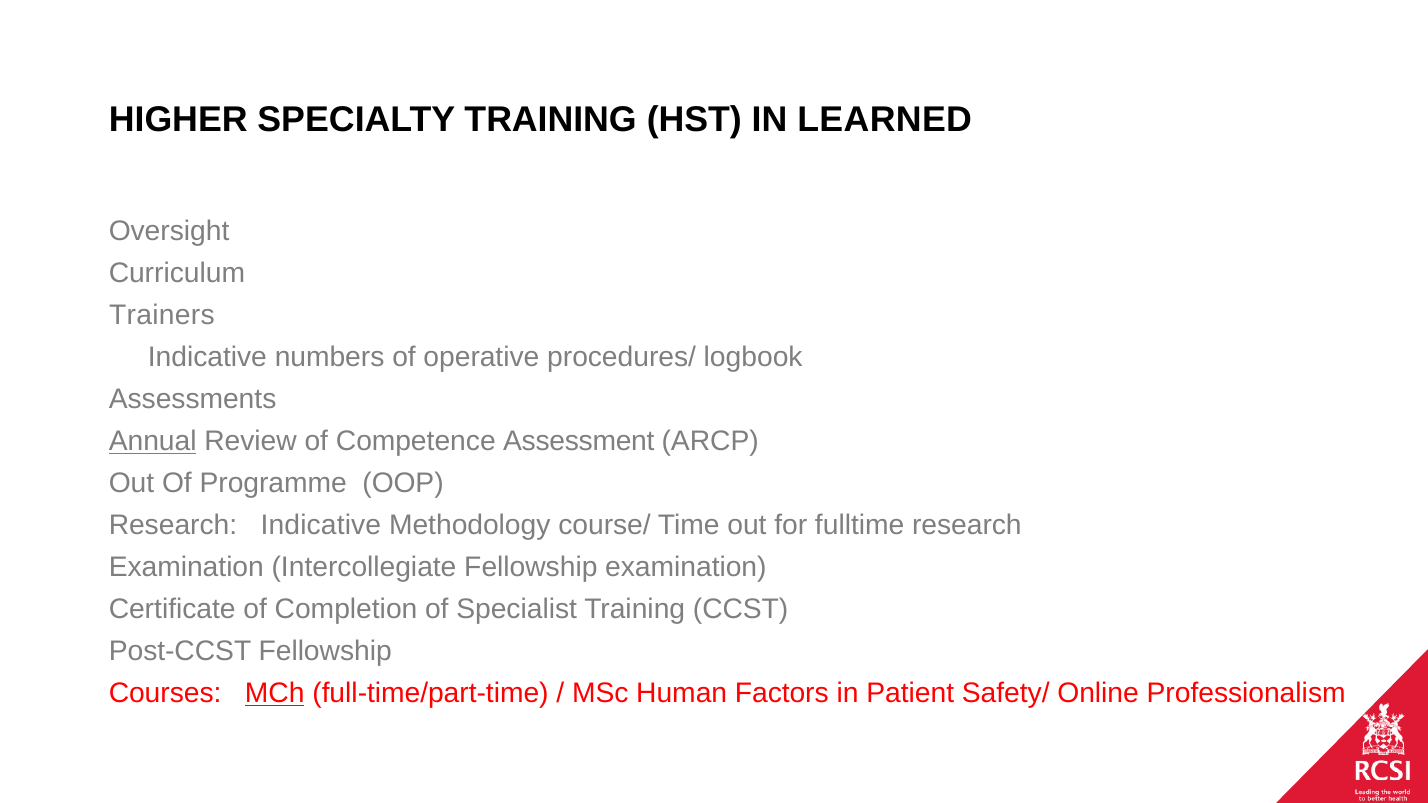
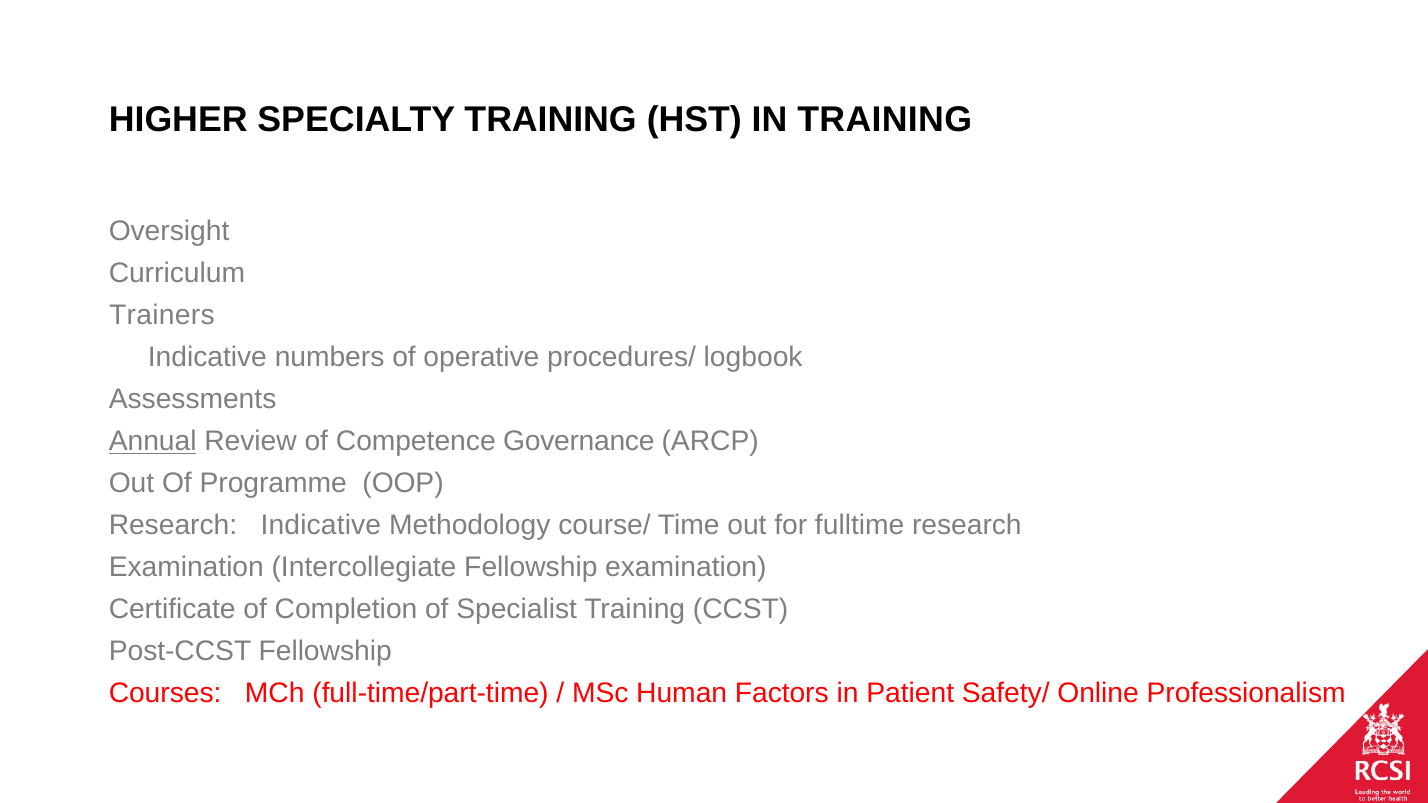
IN LEARNED: LEARNED -> TRAINING (885, 120)
Assessment: Assessment -> Governance (579, 442)
MCh underline: present -> none (275, 694)
